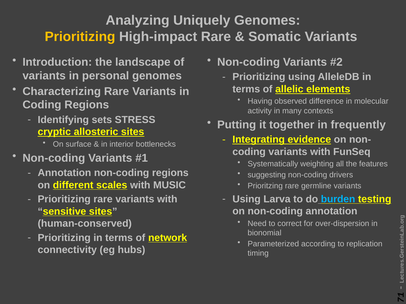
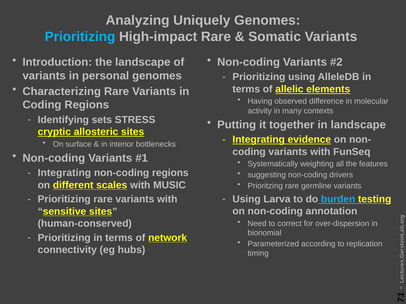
Prioritizing colour: yellow -> light blue (80, 37)
in frequently: frequently -> landscape (358, 125)
Annotation: Annotation -> Integrating (64, 173)
